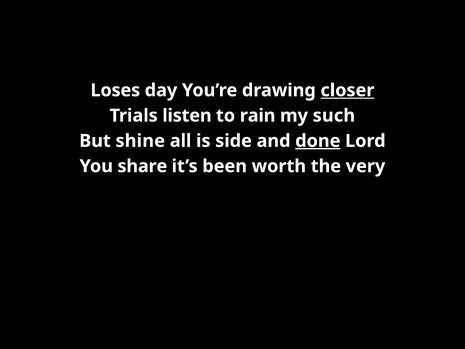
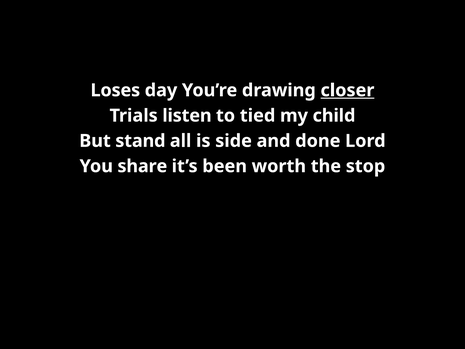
rain: rain -> tied (258, 116)
such: such -> child (334, 116)
shine: shine -> stand (140, 141)
done underline: present -> none (318, 141)
very: very -> stop (366, 166)
